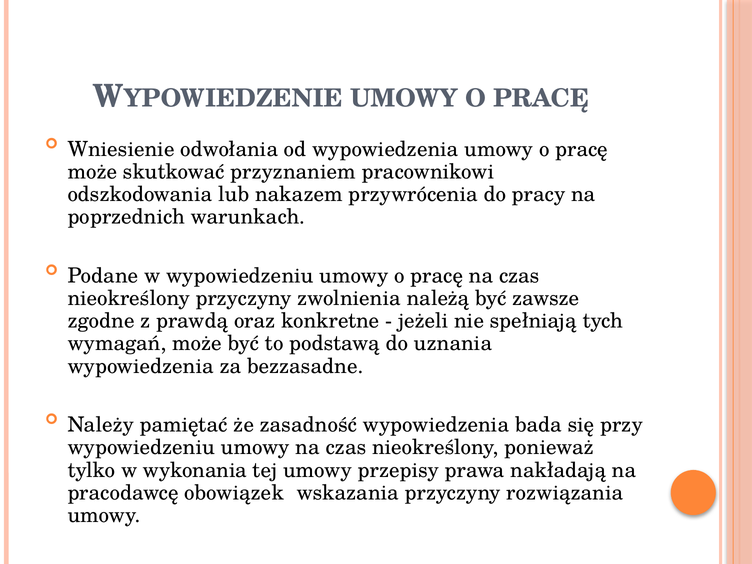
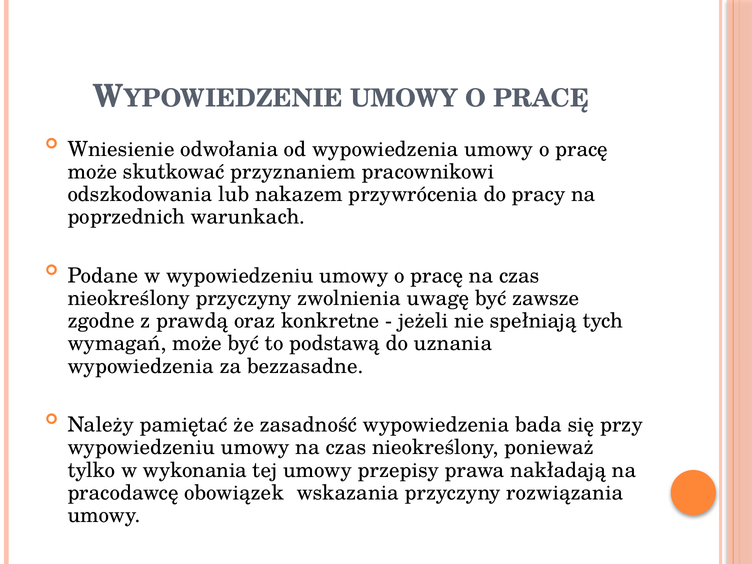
należą: należą -> uwagę (438, 298)
